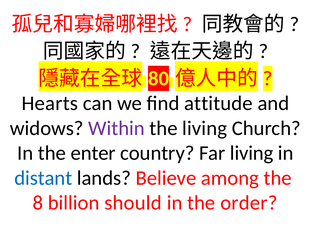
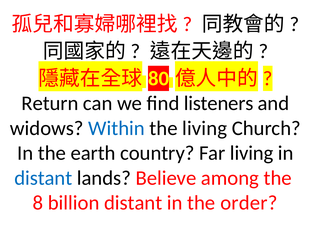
Hearts: Hearts -> Return (50, 104)
attitude: attitude -> listeners (219, 104)
Within colour: purple -> blue (116, 128)
enter: enter -> earth (93, 153)
billion should: should -> distant (133, 203)
